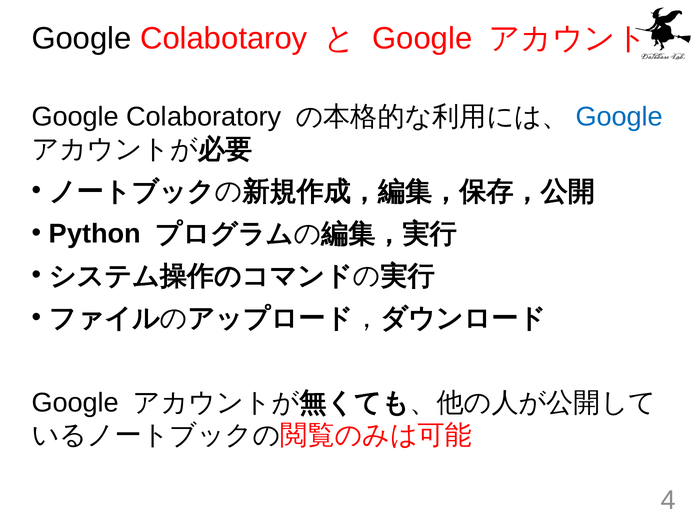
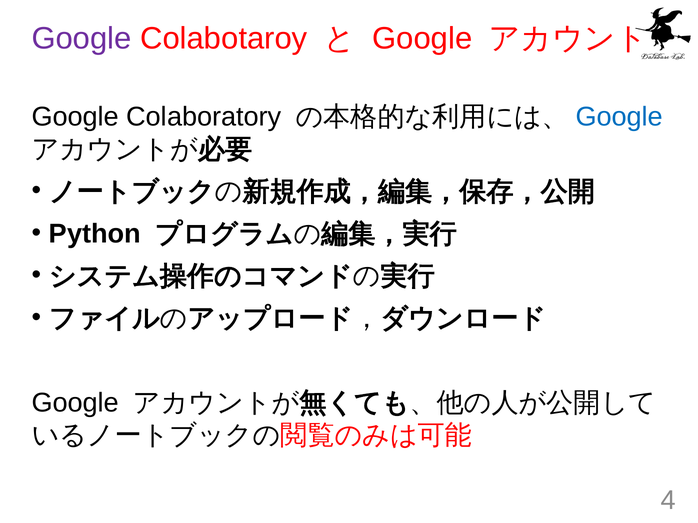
Google colour: black -> purple (82, 39)
